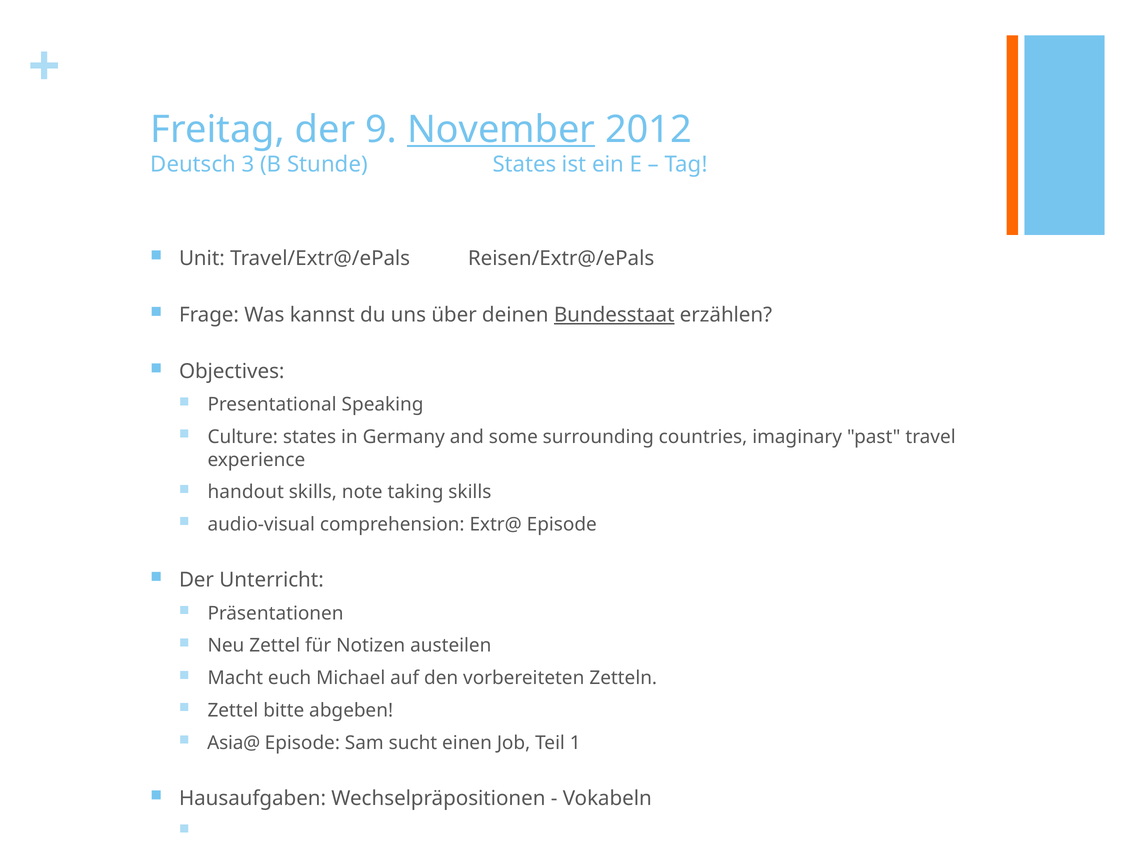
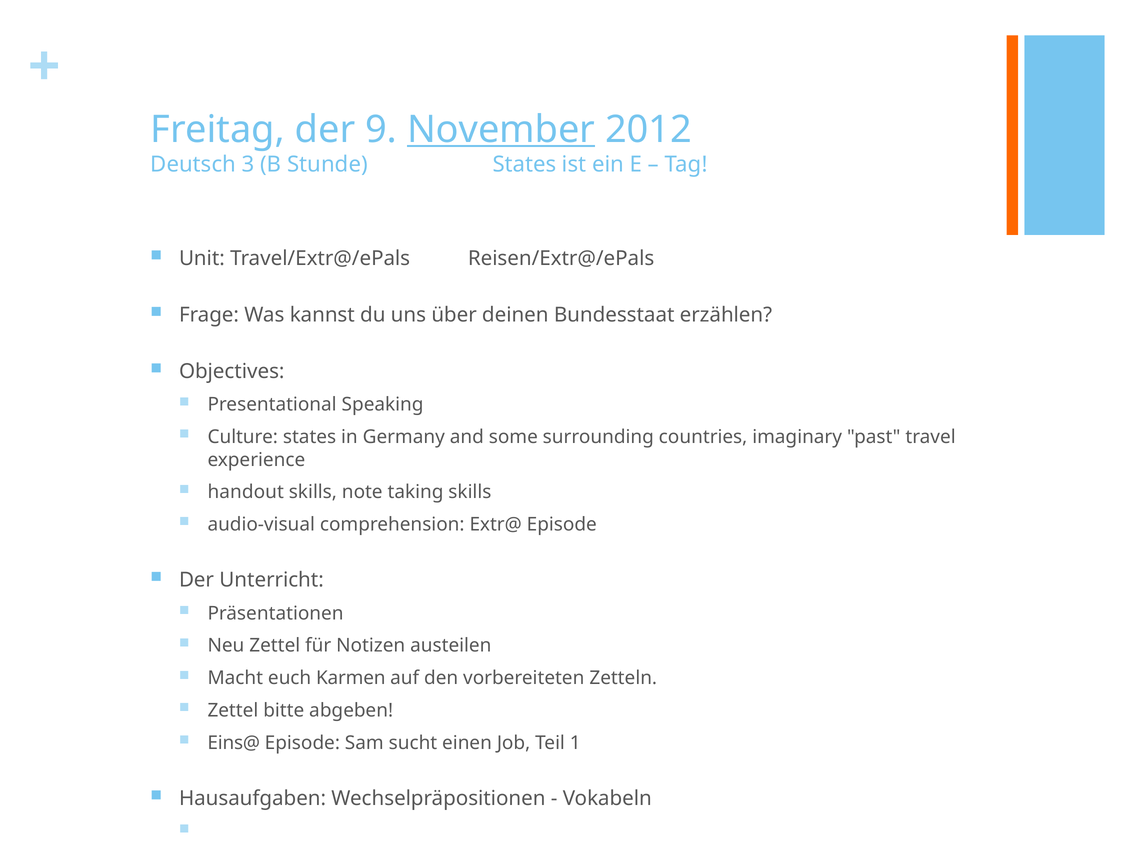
Bundesstaat underline: present -> none (614, 315)
Michael: Michael -> Karmen (351, 678)
Asia@: Asia@ -> Eins@ (234, 743)
